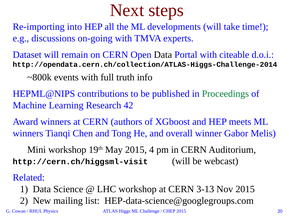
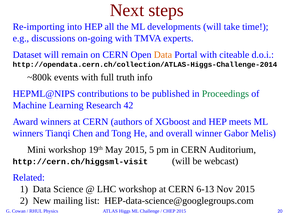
Data colour: black -> orange (163, 55)
4: 4 -> 5 (152, 149)
3-13: 3-13 -> 6-13 (205, 189)
